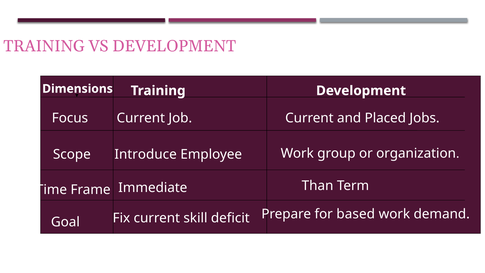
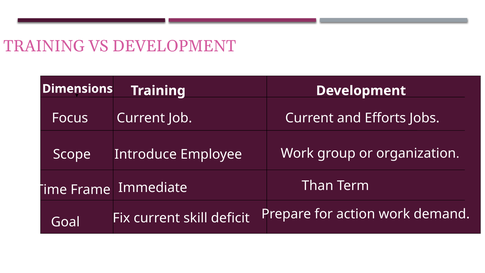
Placed: Placed -> Efforts (385, 118)
based: based -> action (356, 214)
